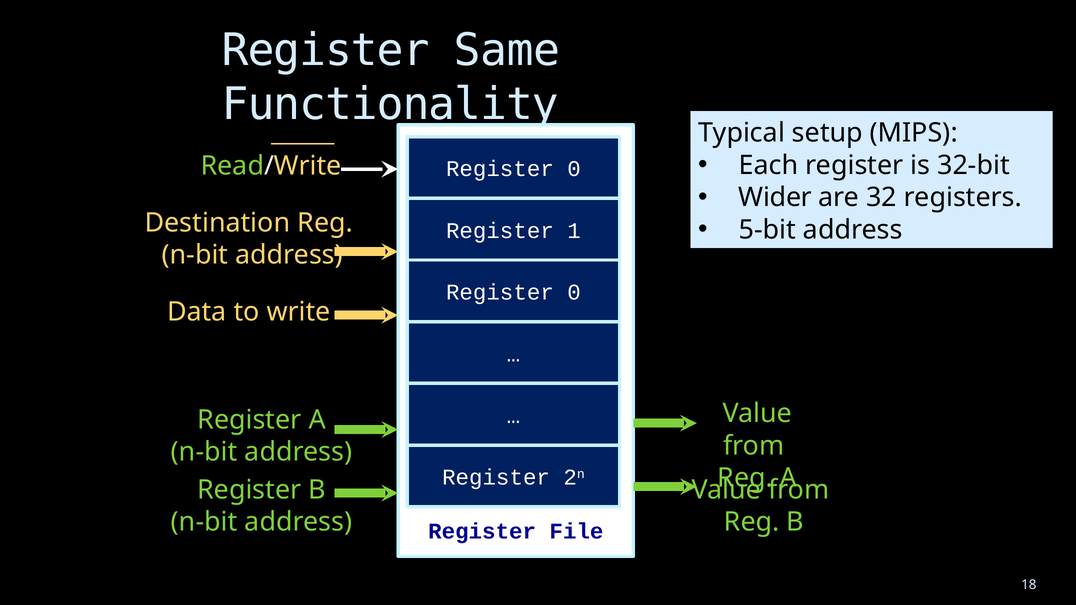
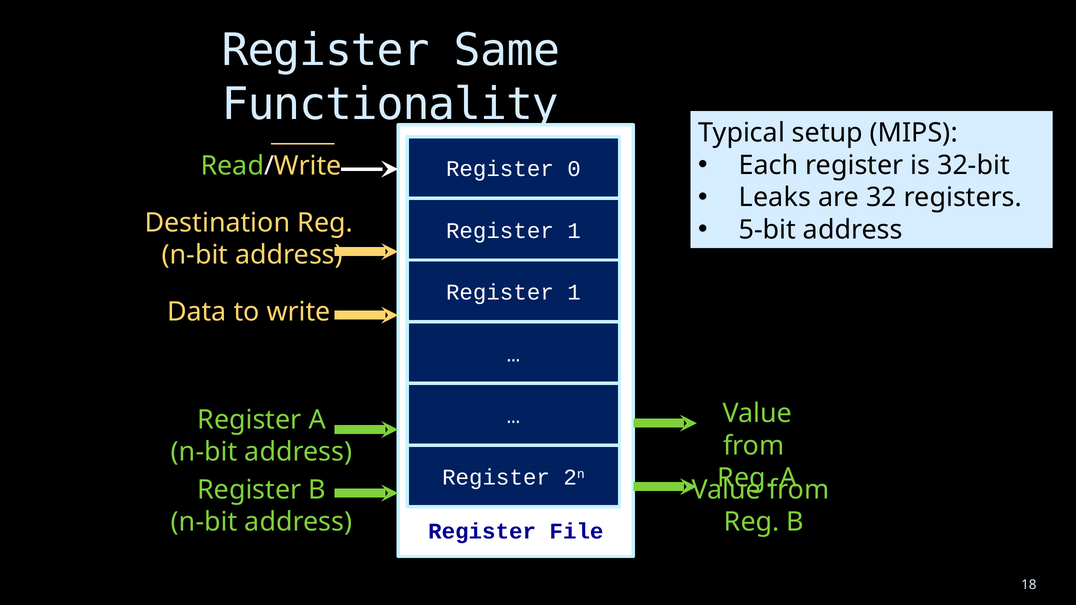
Wider: Wider -> Leaks (775, 198)
0: 0 -> 1 (574, 293)
